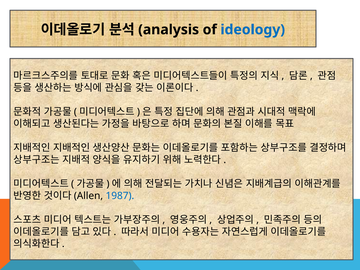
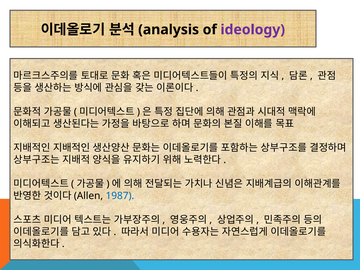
ideology colour: blue -> purple (253, 30)
